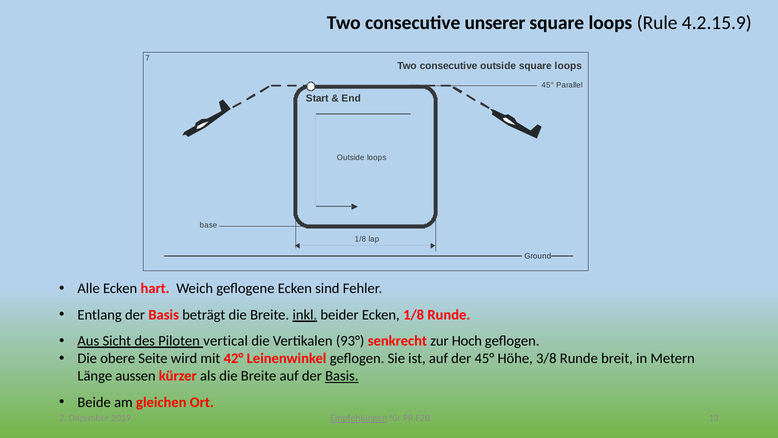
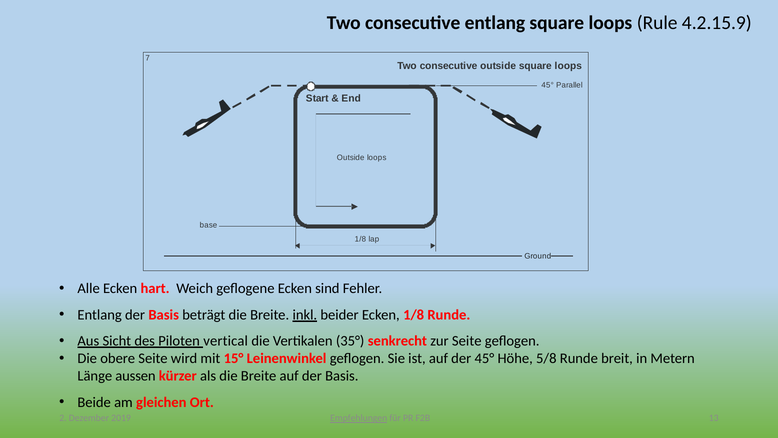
consecutive unserer: unserer -> entlang (495, 23)
93°: 93° -> 35° (350, 341)
zur Hoch: Hoch -> Seite (467, 341)
42°: 42° -> 15° (234, 358)
3/8: 3/8 -> 5/8 (546, 358)
Basis underline: present -> none (342, 376)
